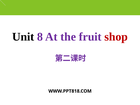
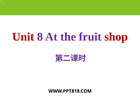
Unit colour: black -> red (23, 37)
